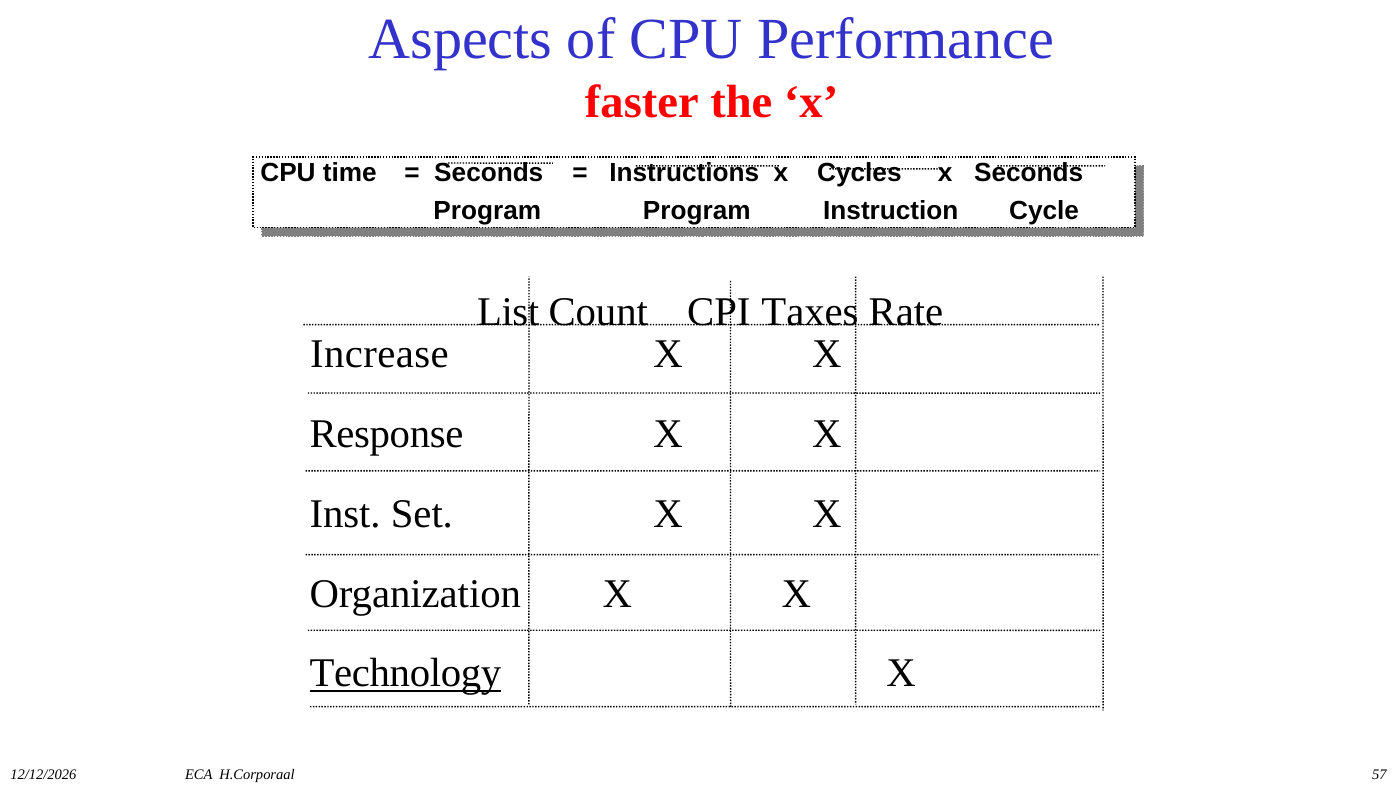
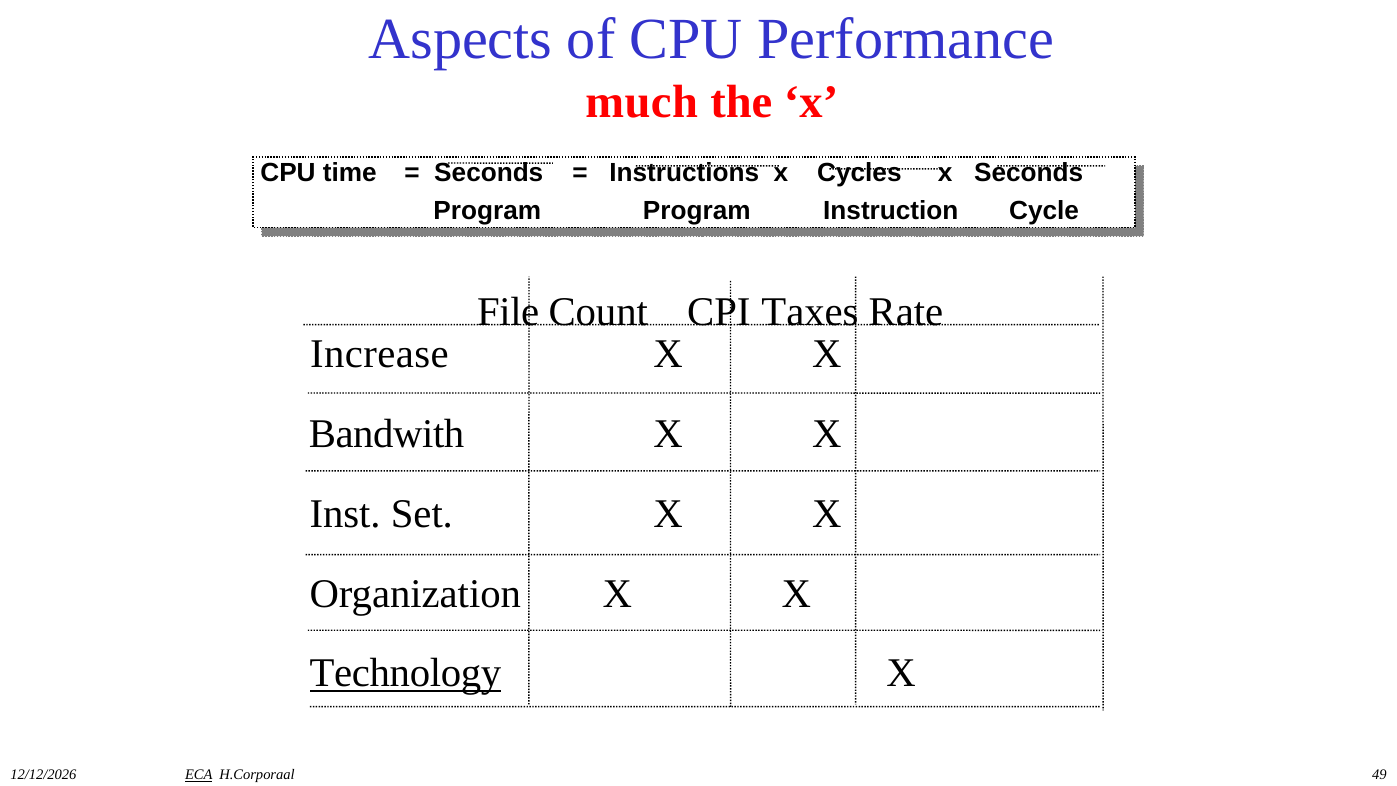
faster: faster -> much (642, 102)
List: List -> File (508, 312)
Response: Response -> Bandwith (387, 434)
ECA underline: none -> present (199, 775)
57: 57 -> 49 (1379, 775)
